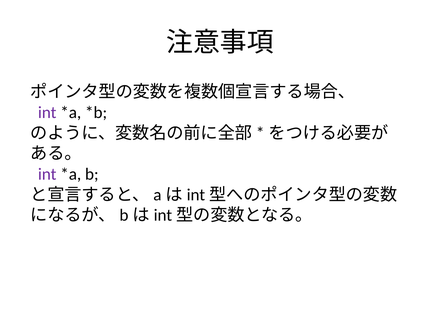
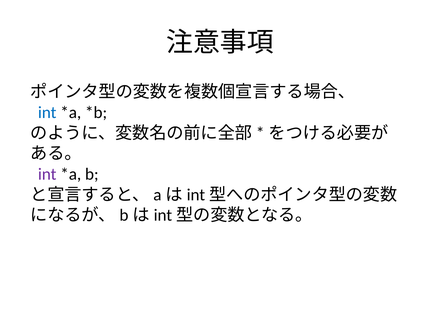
int colour: purple -> blue (47, 113)
